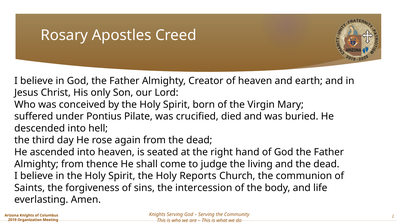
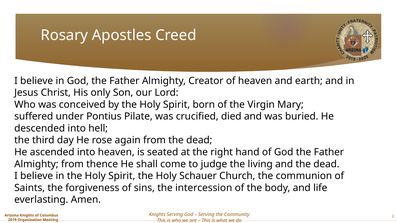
Reports: Reports -> Schauer (198, 176)
